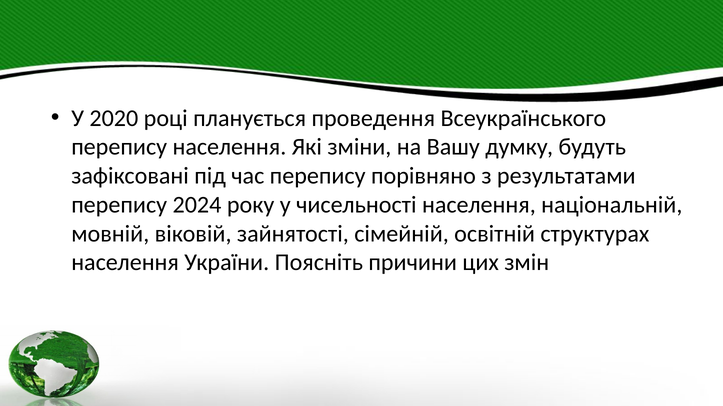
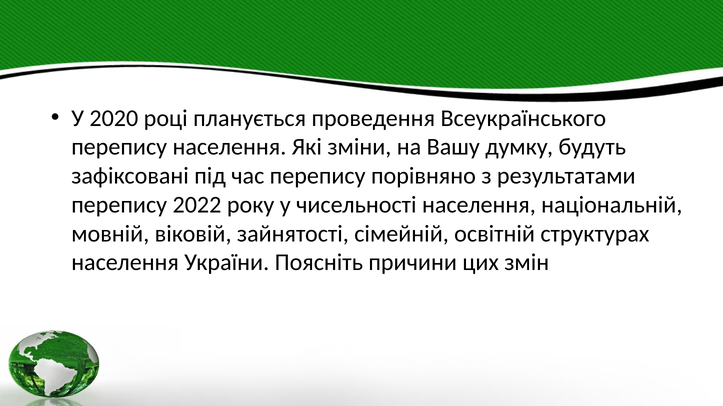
2024: 2024 -> 2022 (197, 205)
